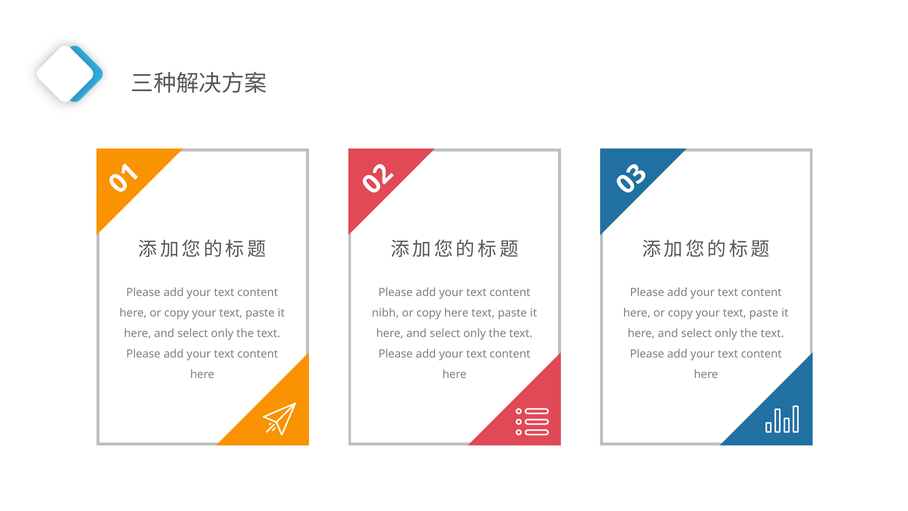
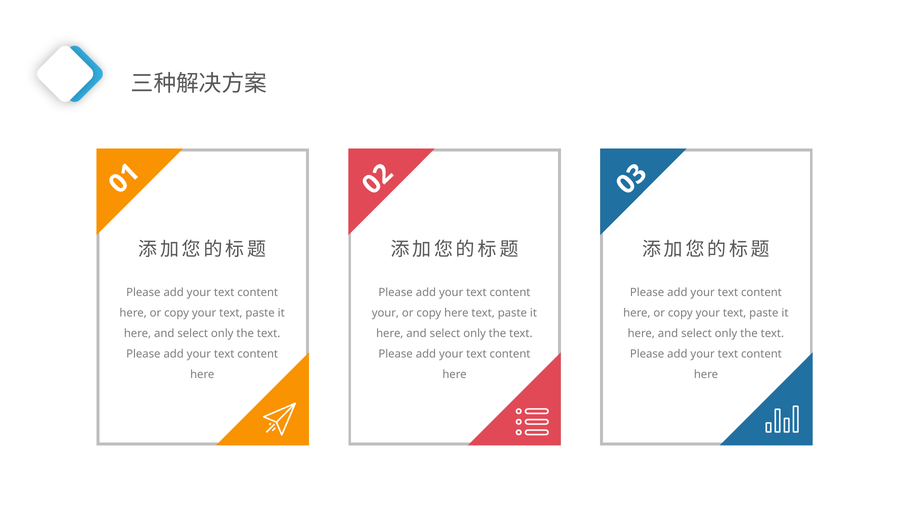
nibh: nibh -> your (385, 313)
